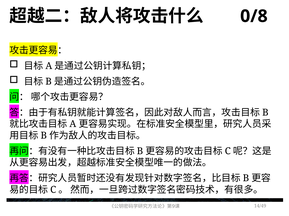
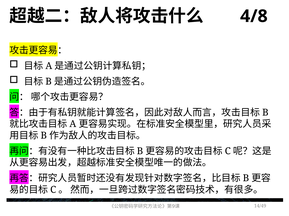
0/8: 0/8 -> 4/8 (254, 16)
